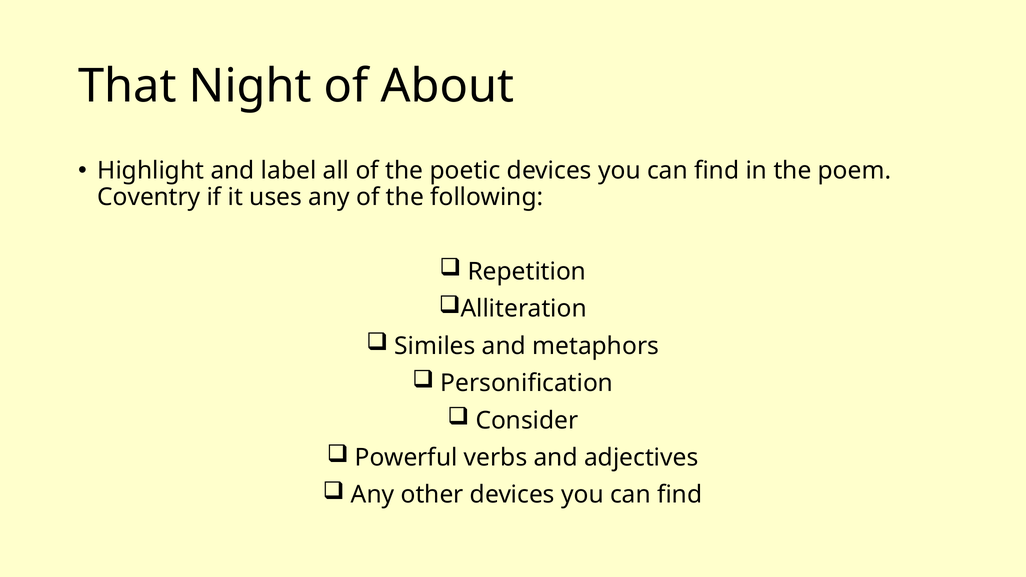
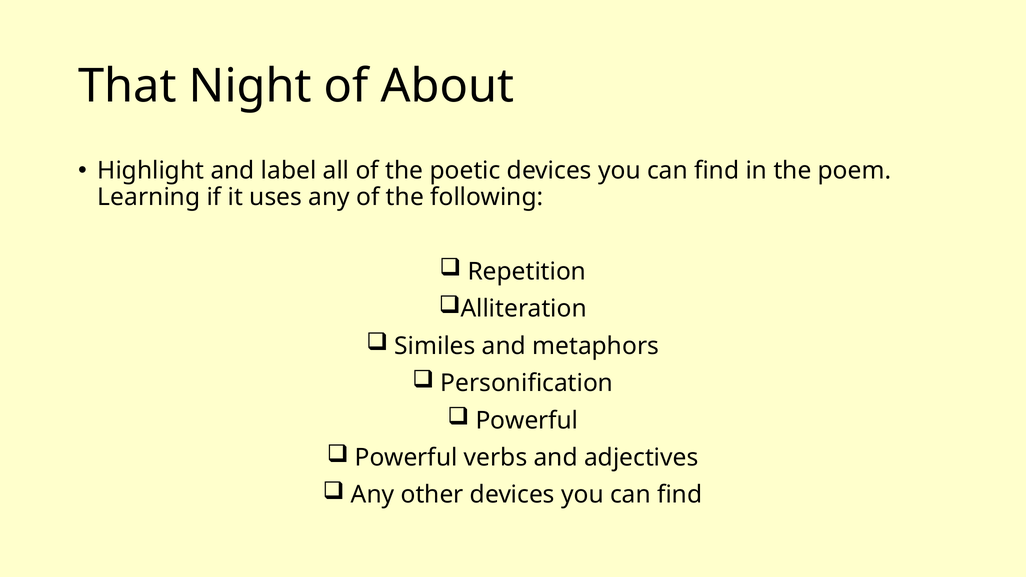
Coventry: Coventry -> Learning (149, 197)
Consider: Consider -> Powerful (527, 421)
